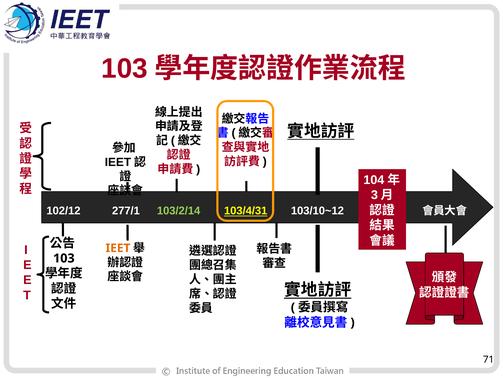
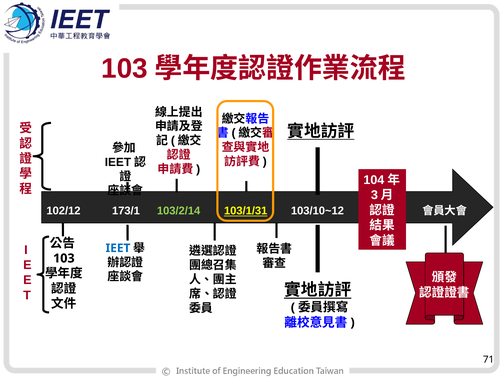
277/1: 277/1 -> 173/1 (126, 210)
103/4/31: 103/4/31 -> 103/1/31 (246, 211)
IEET colour: orange -> blue (118, 248)
